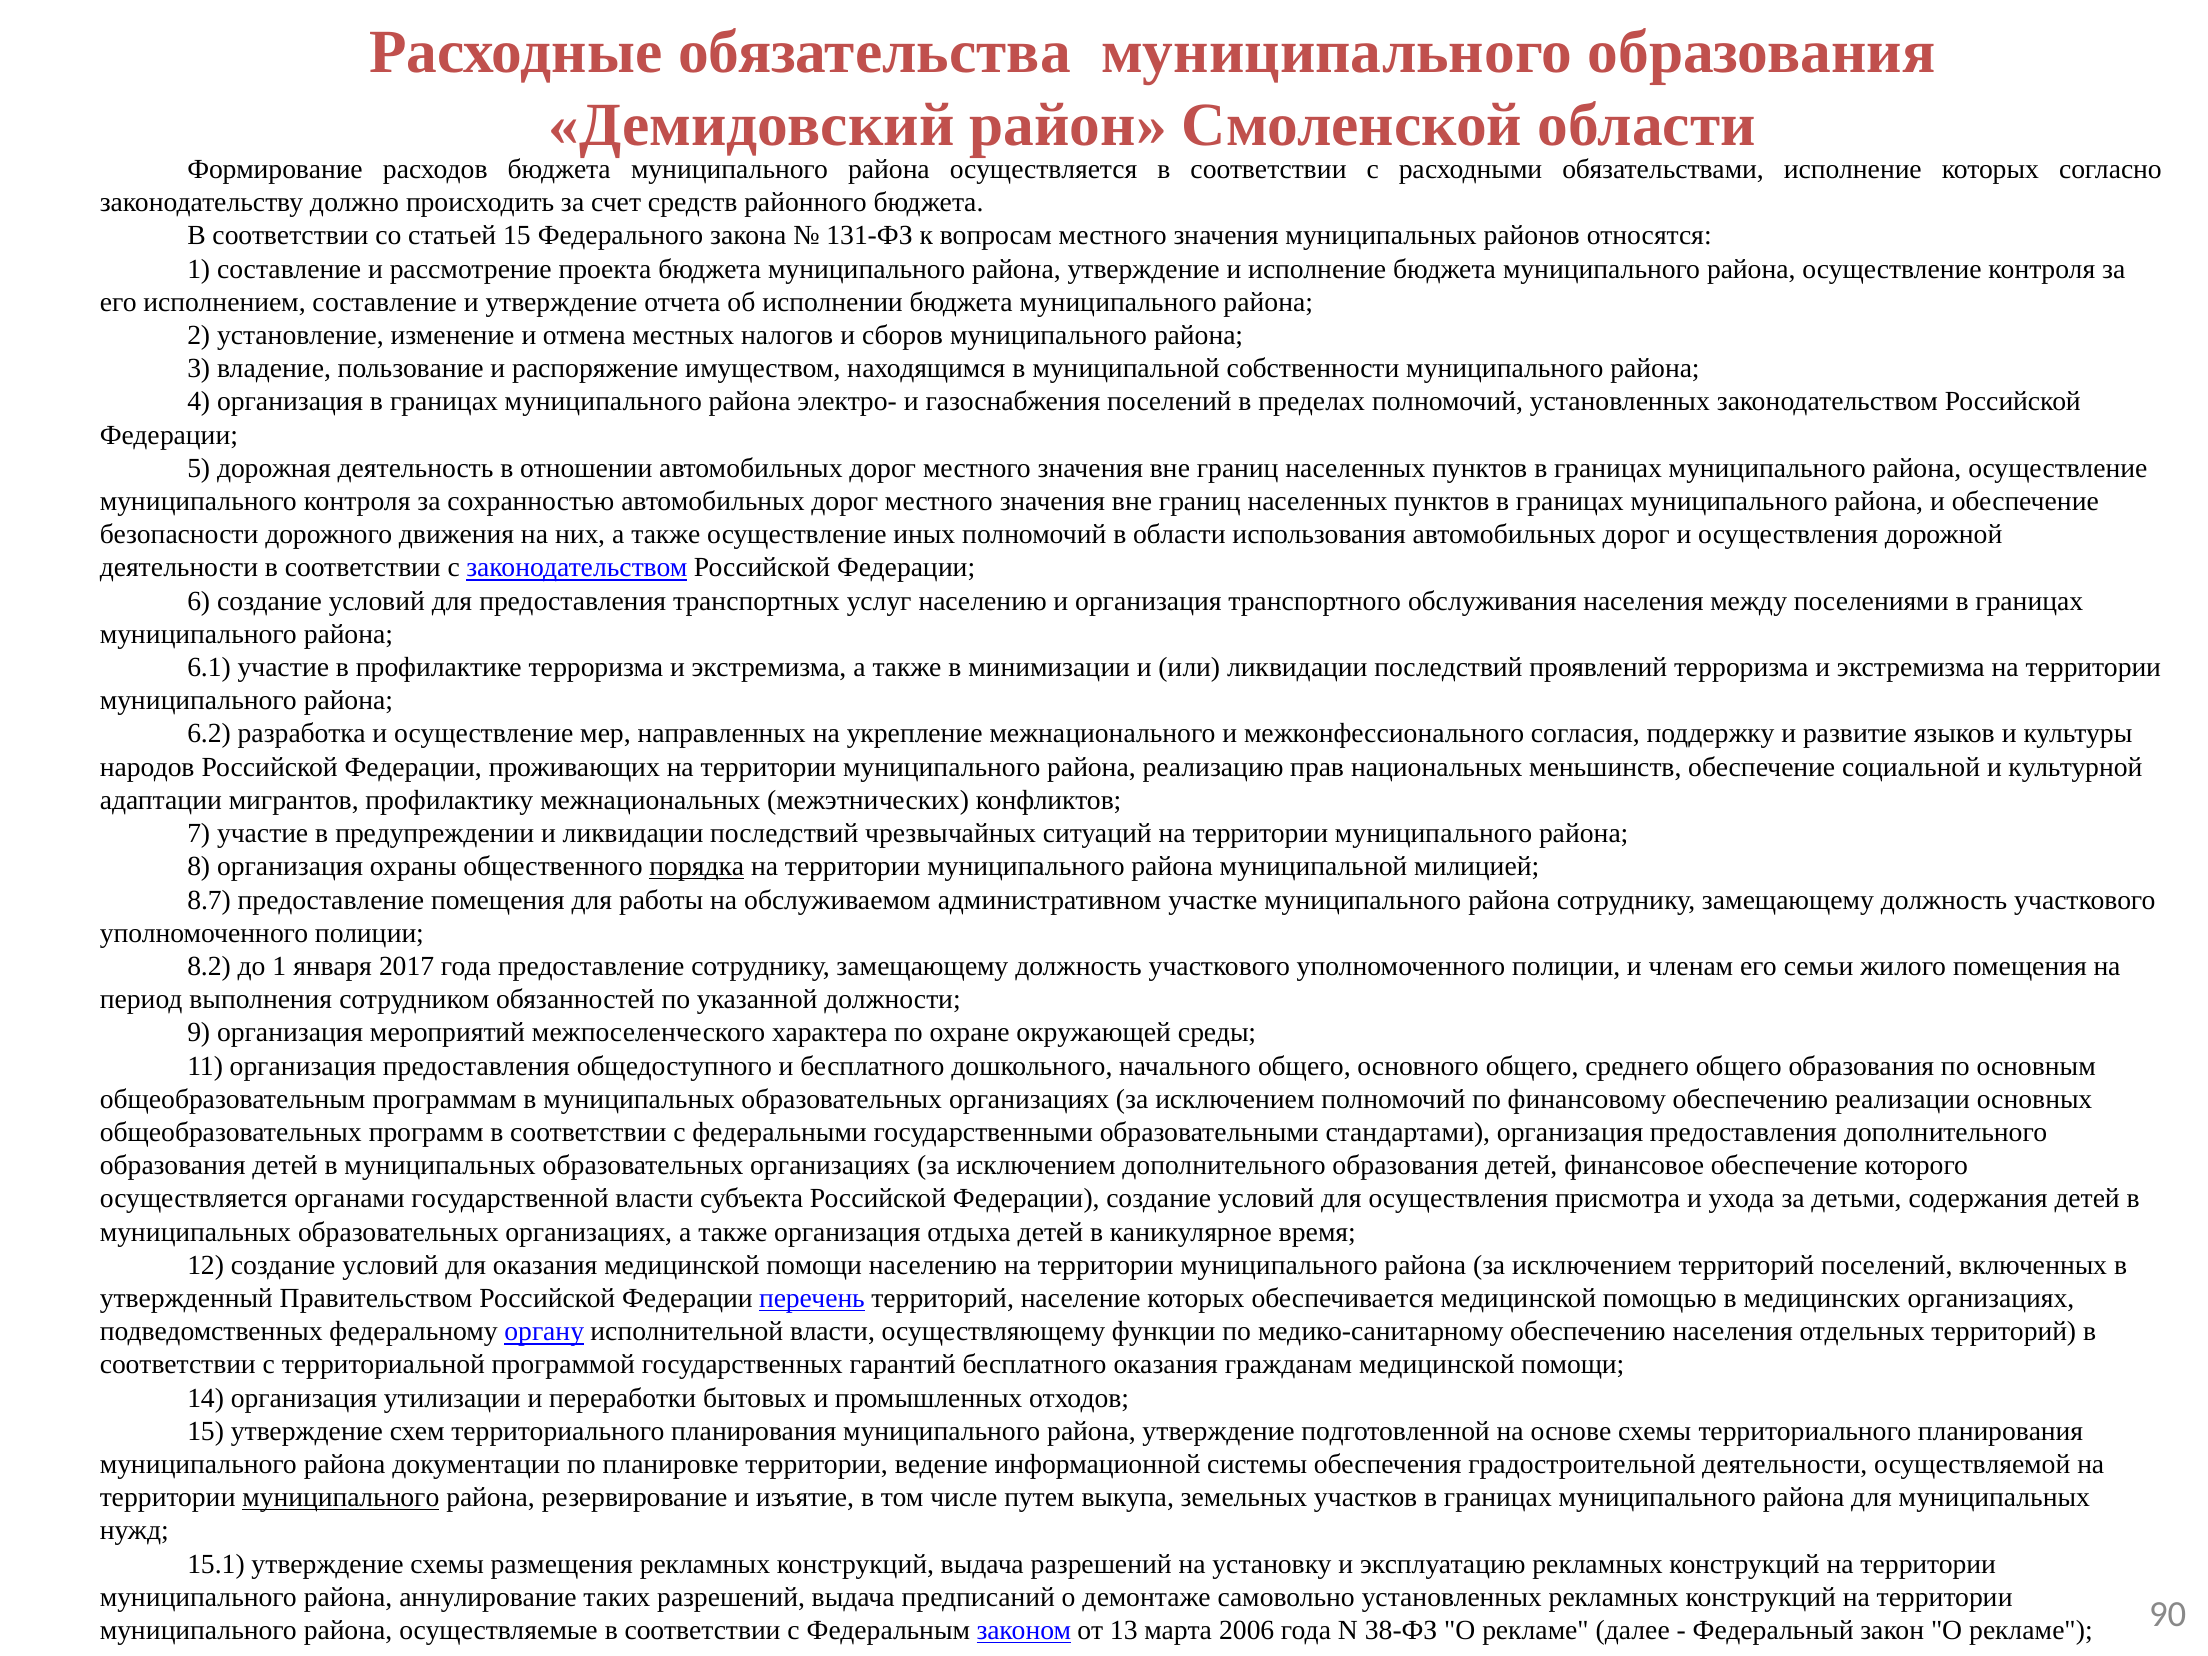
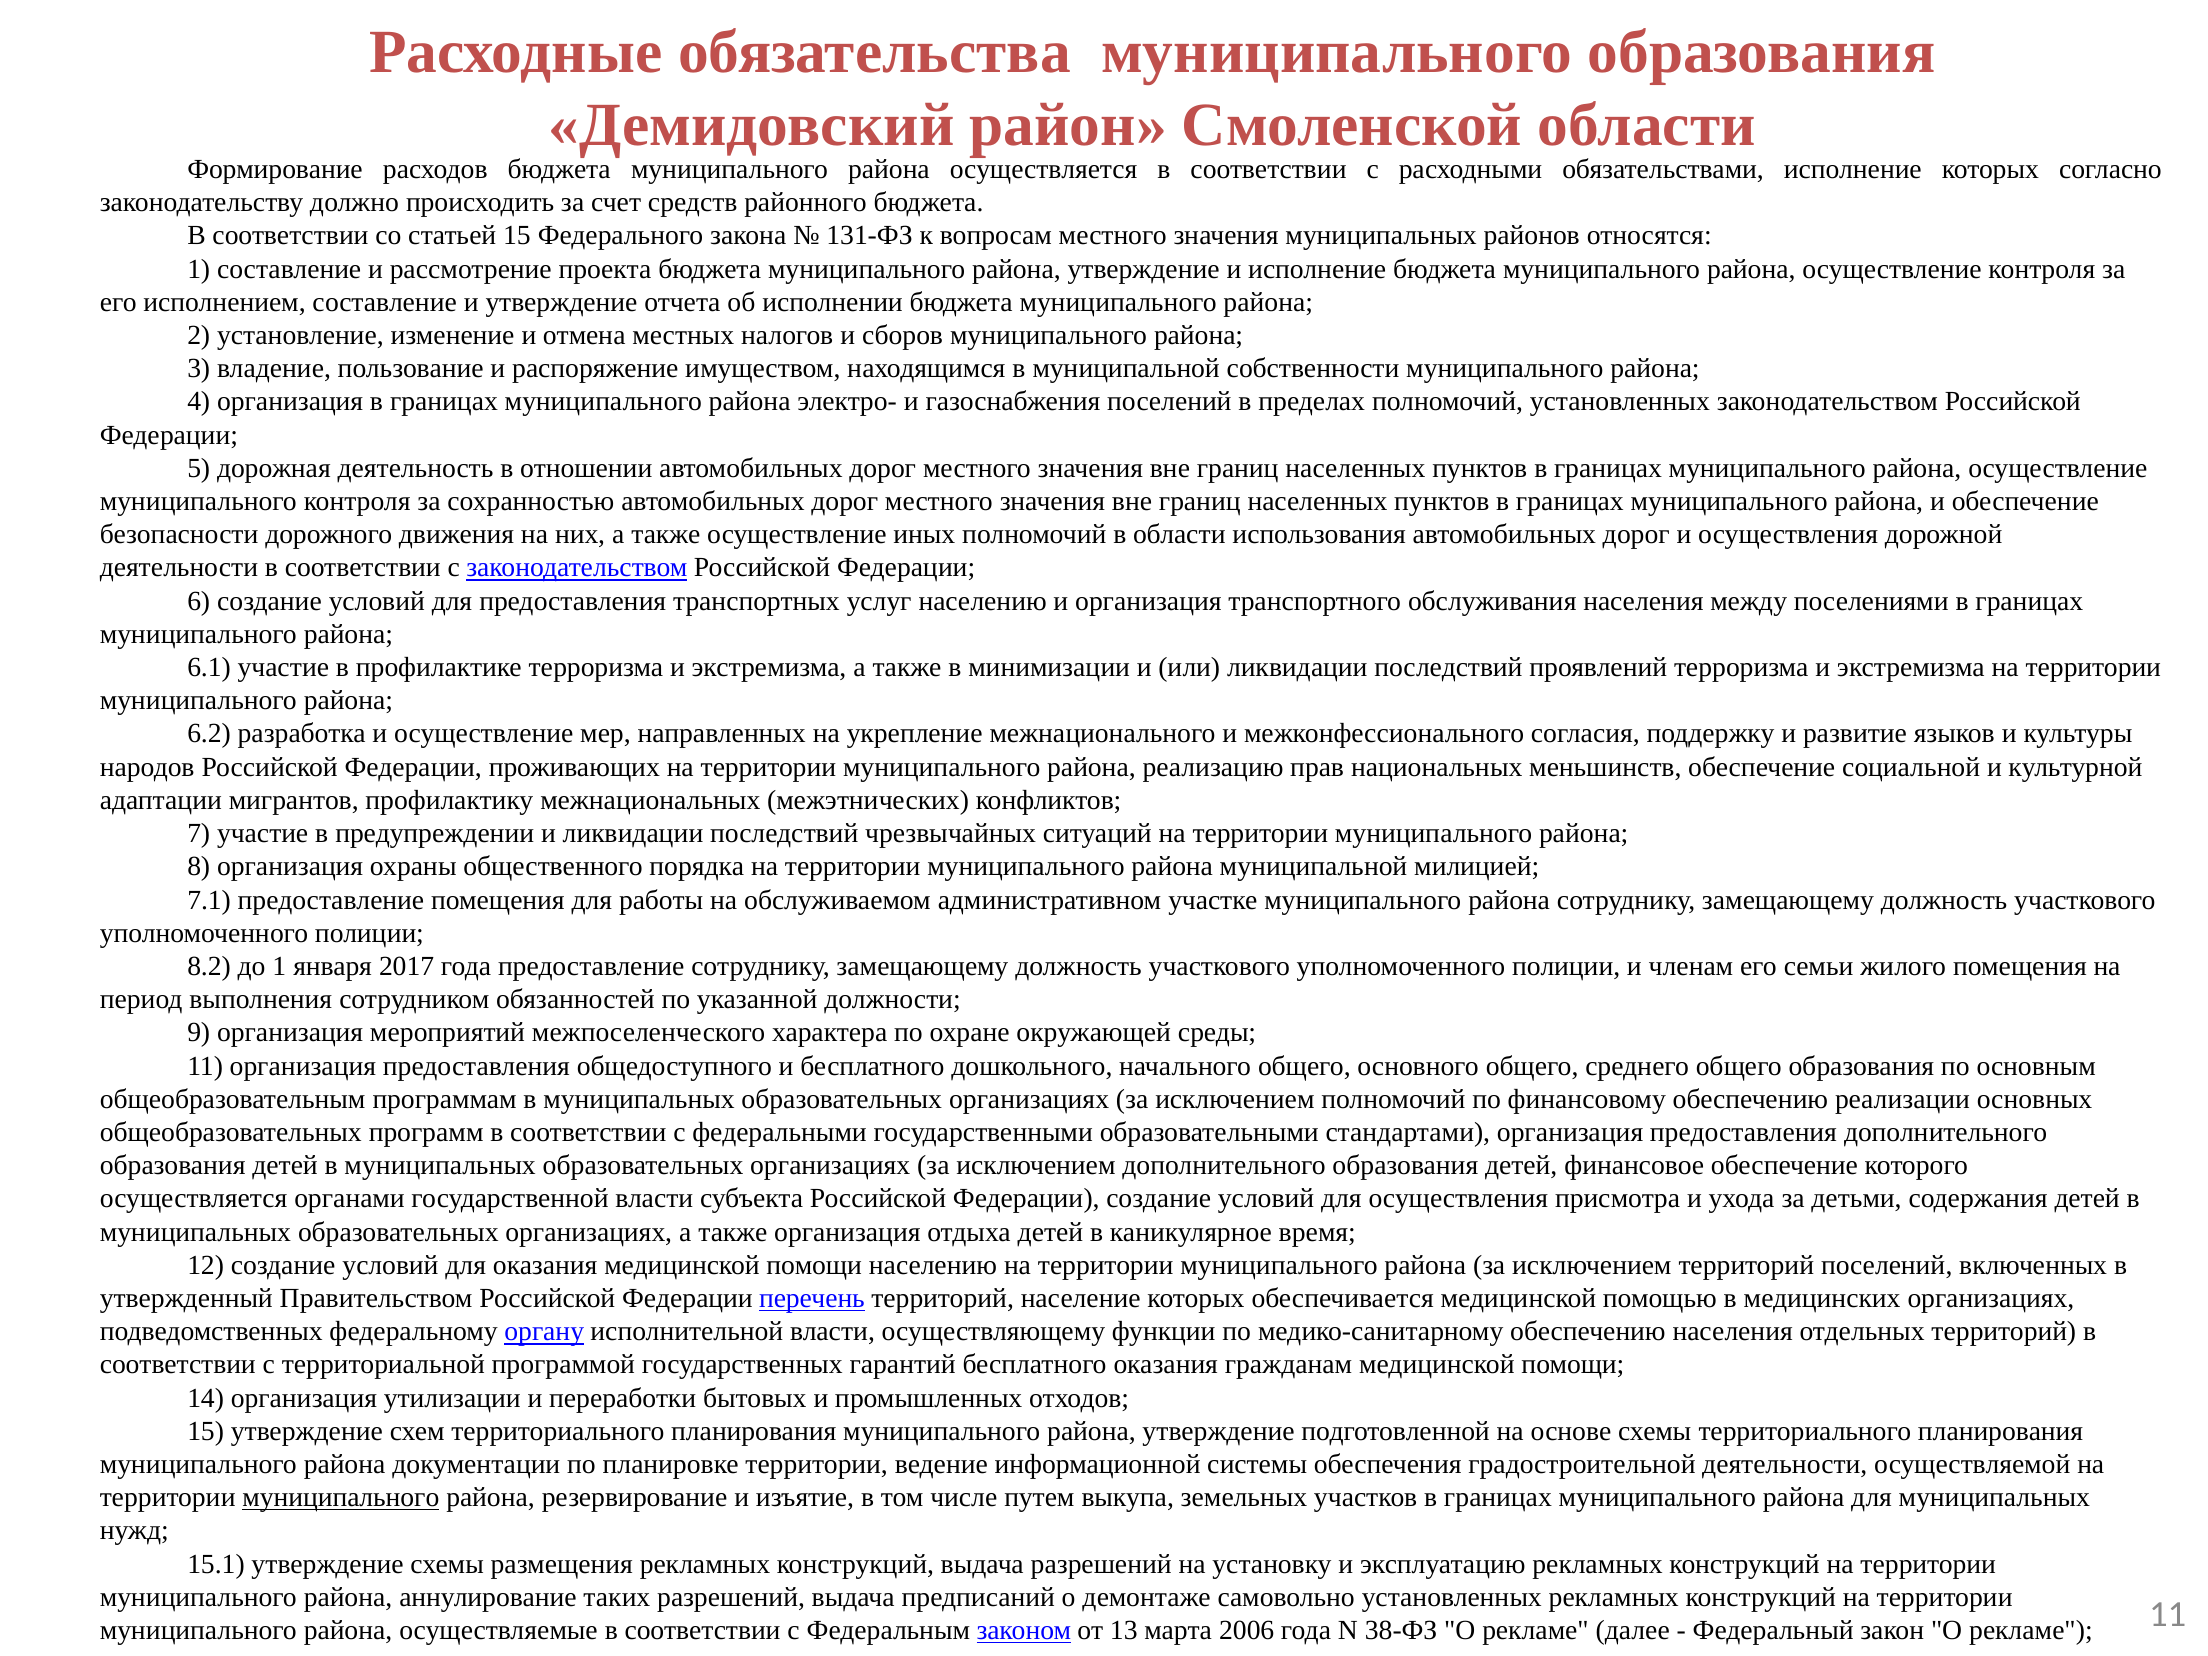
порядка underline: present -> none (697, 867)
8.7: 8.7 -> 7.1 (209, 900)
рекламе 90: 90 -> 11 (2168, 1614)
